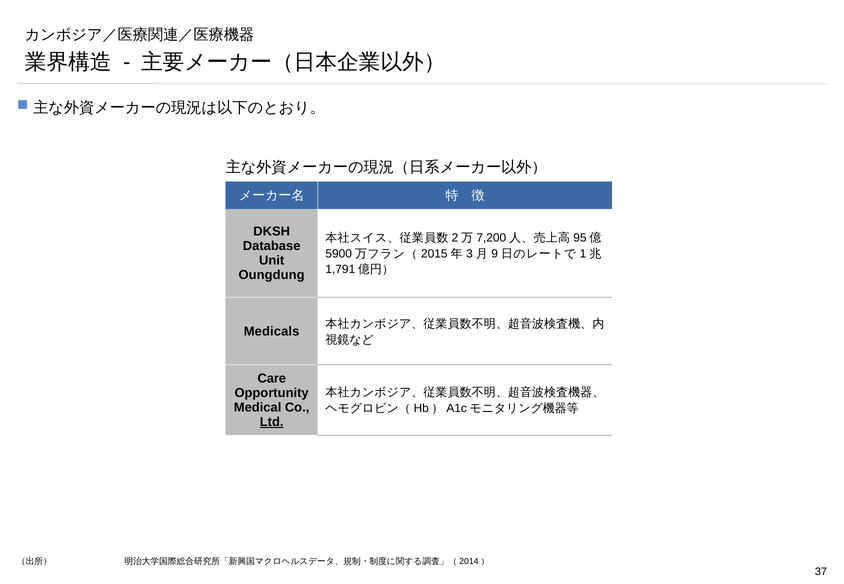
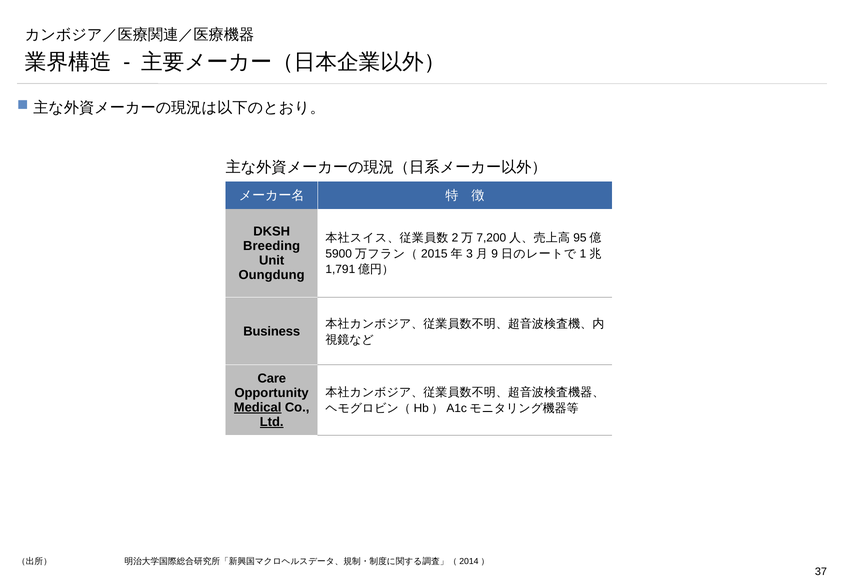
Database: Database -> Breeding (272, 246)
Medicals: Medicals -> Business (272, 332)
Medical underline: none -> present (258, 408)
